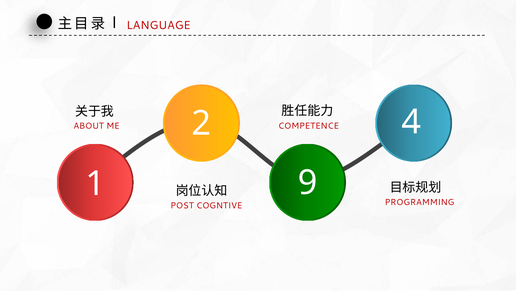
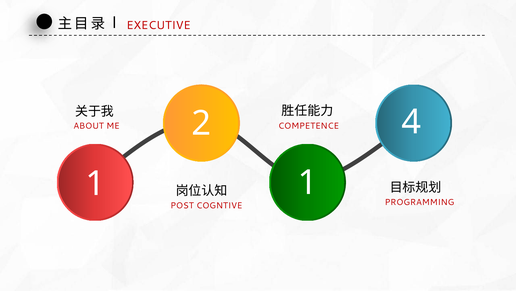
LANGUAGE: LANGUAGE -> EXECUTIVE (159, 25)
1 9: 9 -> 1 (308, 182)
